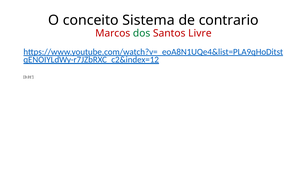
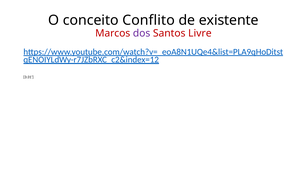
Sistema: Sistema -> Conflito (149, 20)
contrario: contrario -> existente (229, 20)
dos colour: green -> purple (142, 33)
